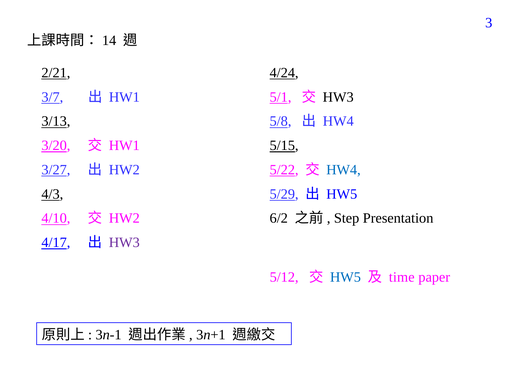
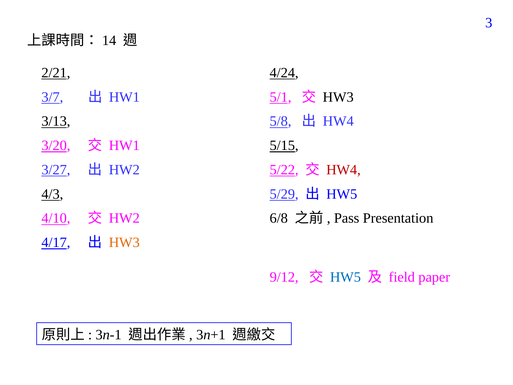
HW4 colour: blue -> red (343, 170)
6/2: 6/2 -> 6/8 (279, 218)
Step: Step -> Pass (347, 218)
HW3 colour: purple -> orange (124, 242)
5/12: 5/12 -> 9/12 (284, 277)
time: time -> field (402, 277)
